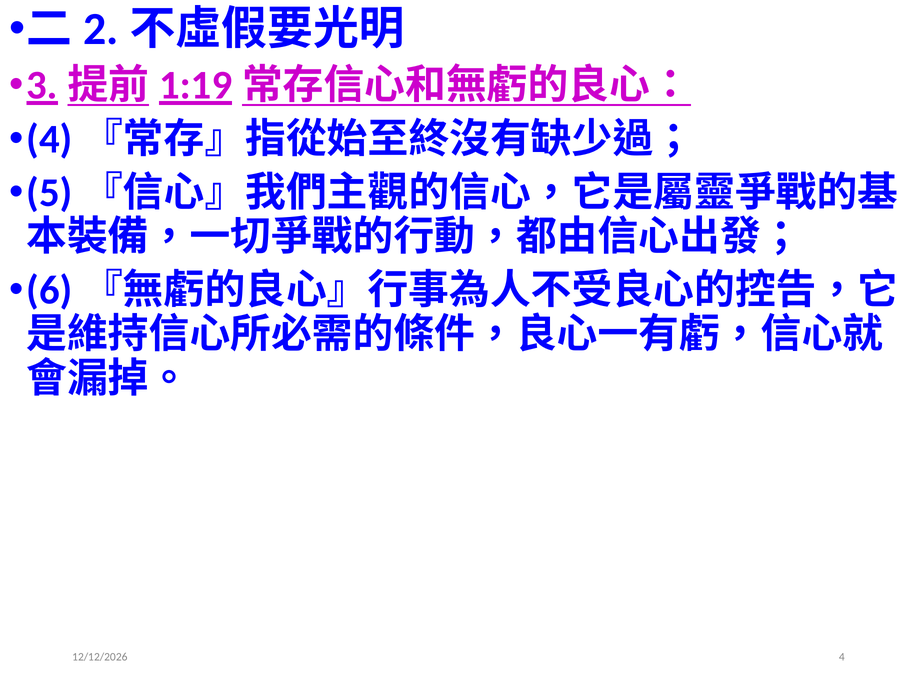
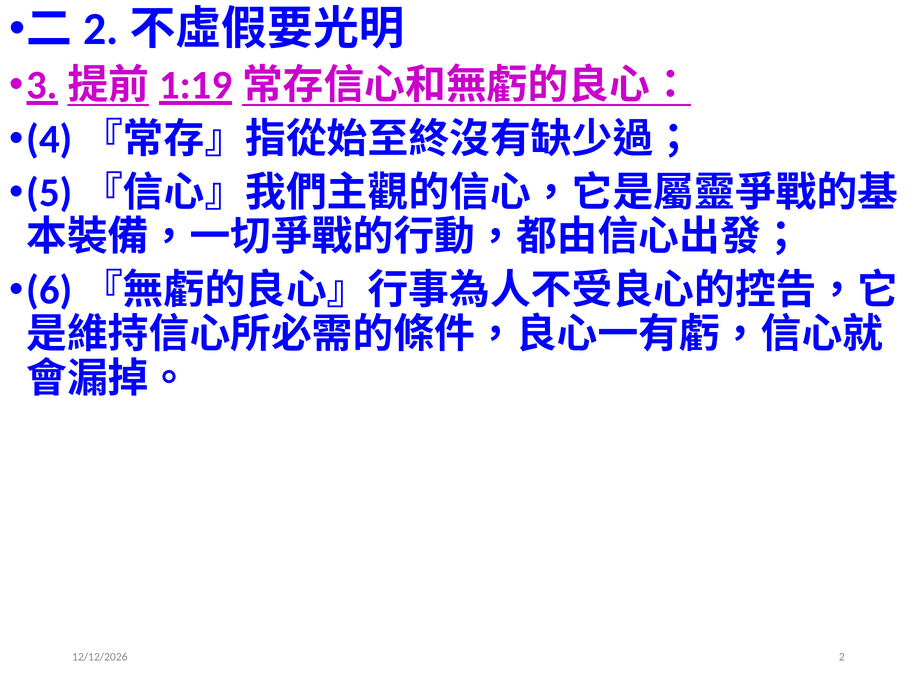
4: 4 -> 2 (842, 656)
